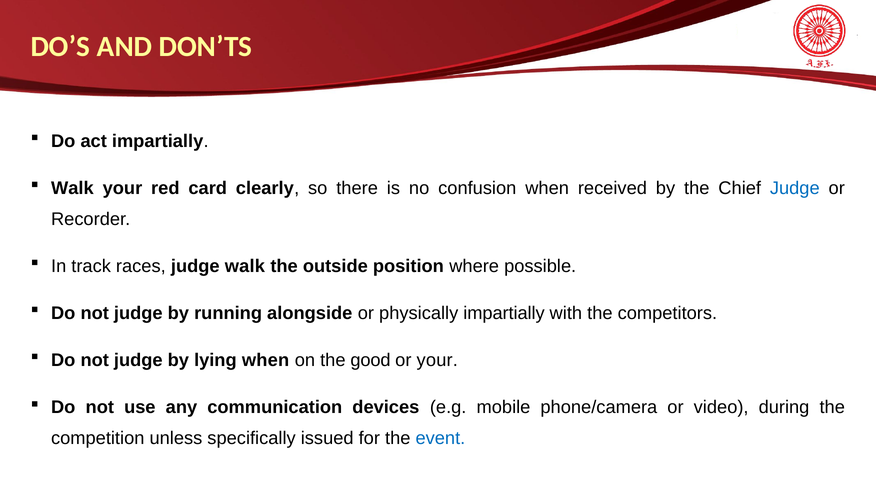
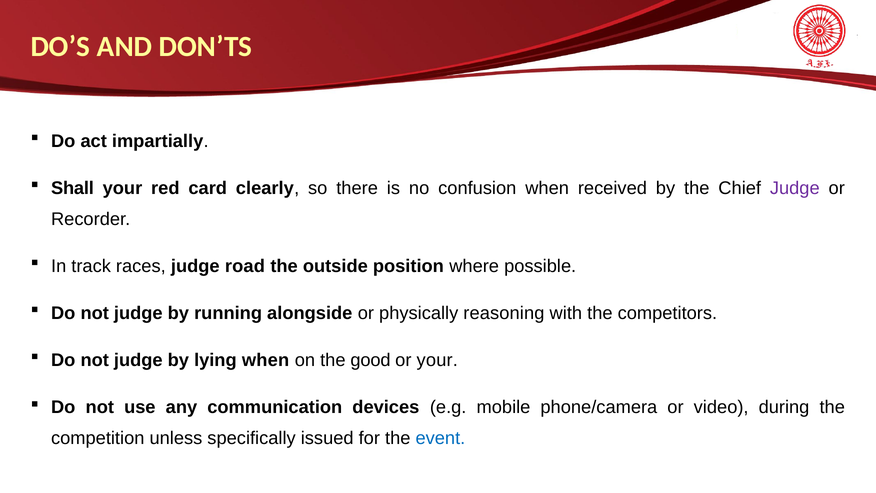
Walk: Walk -> Shall (72, 188)
Judge colour: blue -> purple (795, 188)
judge walk: walk -> road (245, 266)
physically impartially: impartially -> reasoning (504, 313)
